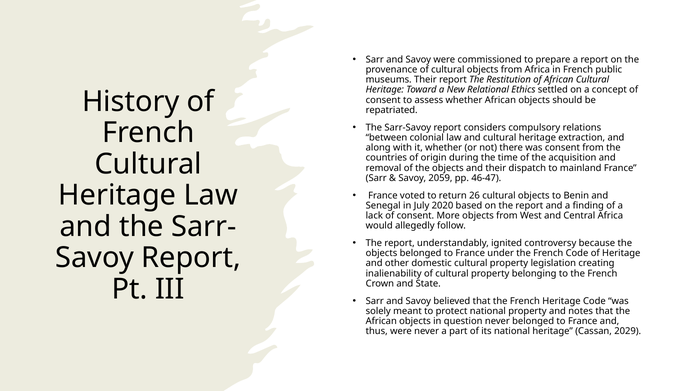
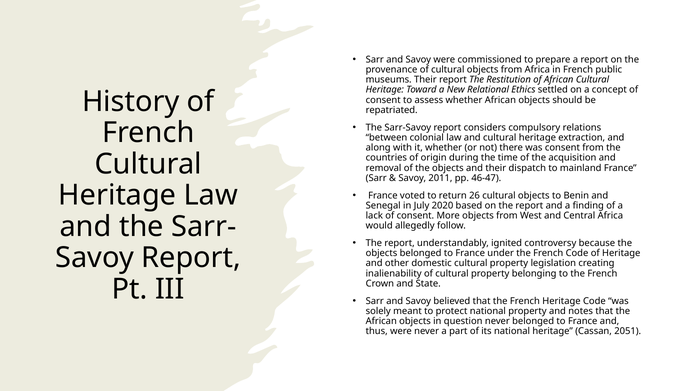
2059: 2059 -> 2011 (440, 178)
2029: 2029 -> 2051 (628, 331)
